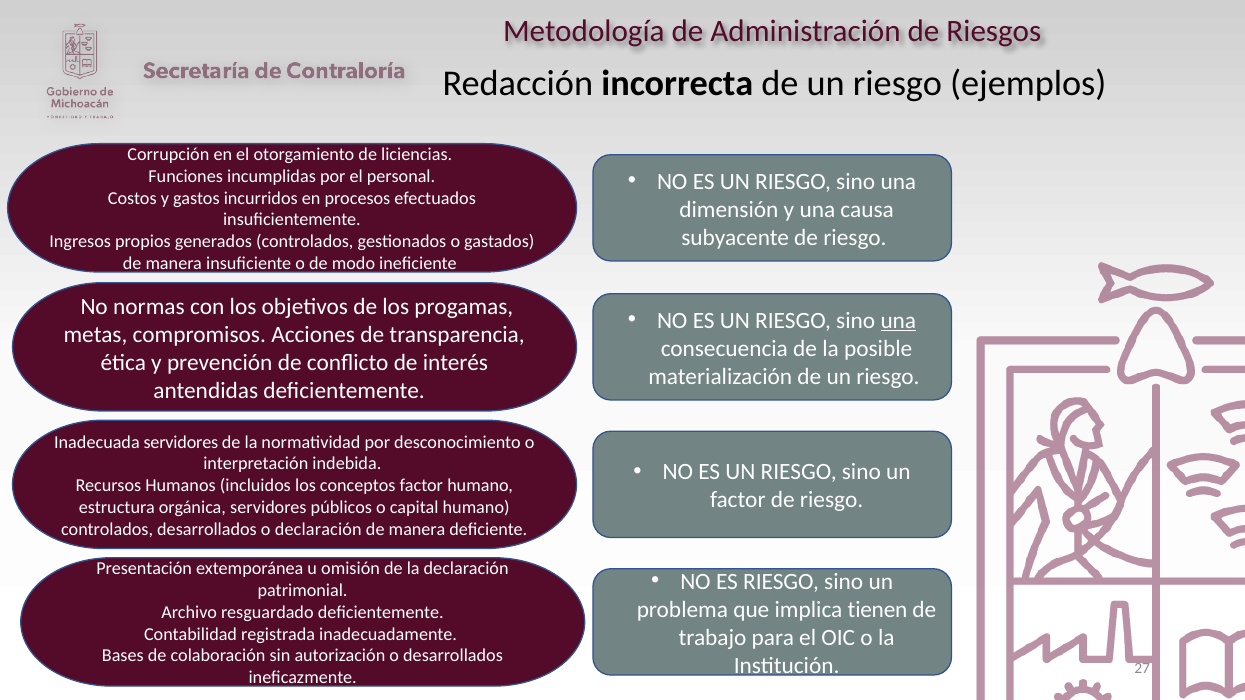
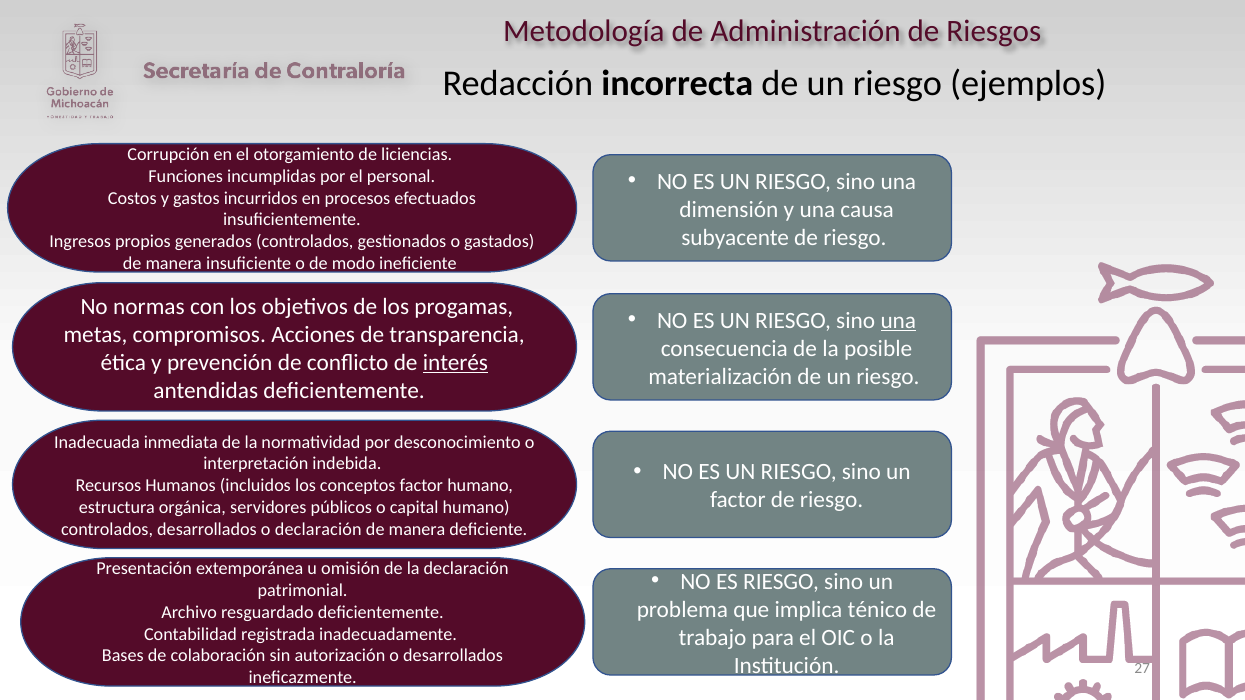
interés underline: none -> present (455, 363)
Inadecuada servidores: servidores -> inmediata (181, 442)
tienen: tienen -> ténico (877, 610)
